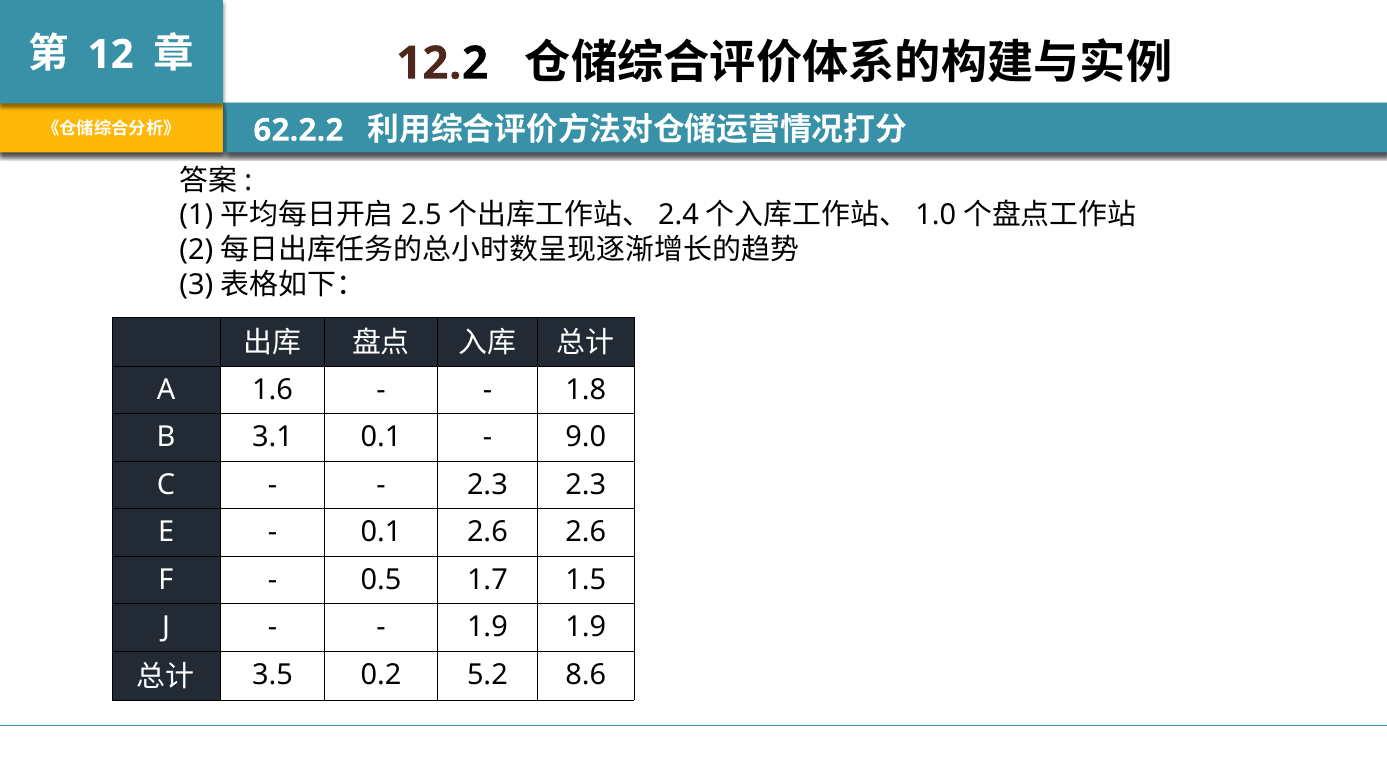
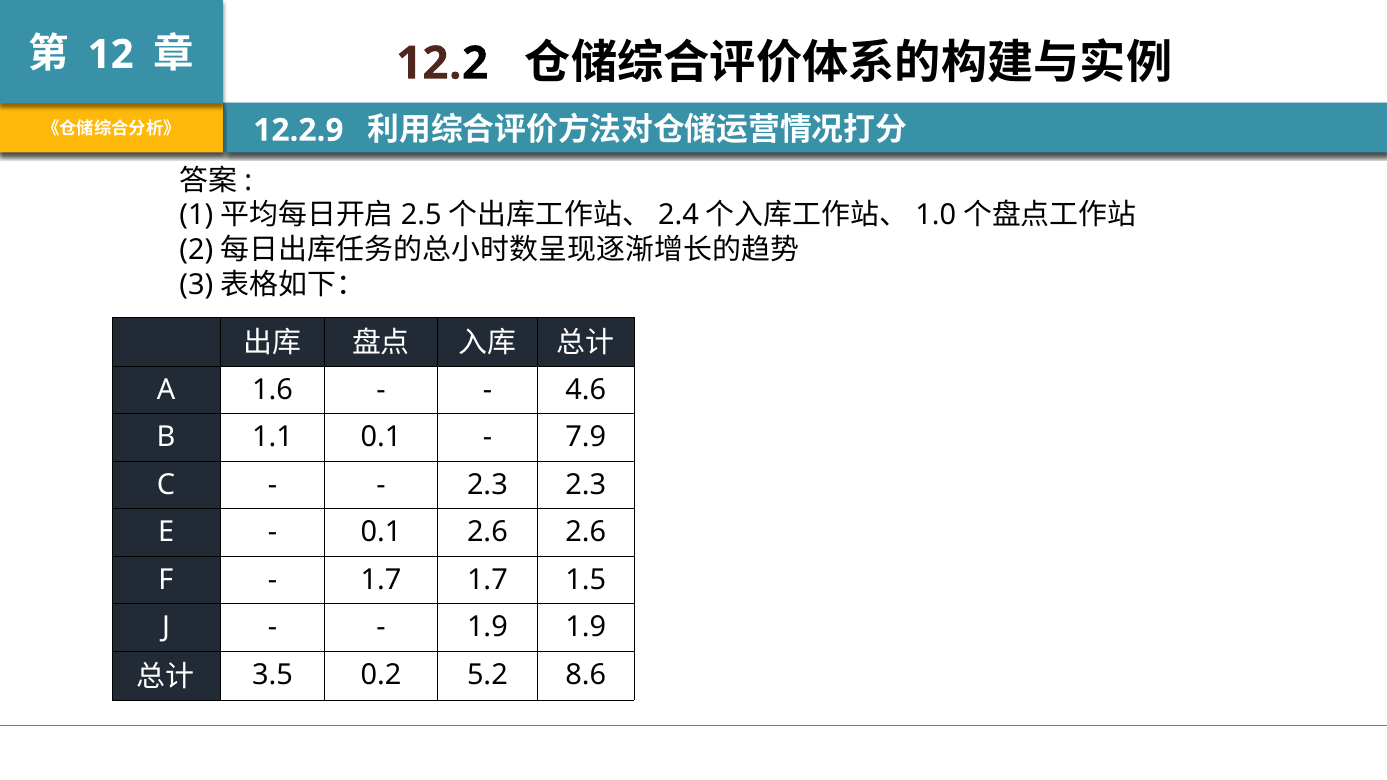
62.2.2: 62.2.2 -> 12.2.9 (298, 130)
1.8: 1.8 -> 4.6 (586, 390)
3.1: 3.1 -> 1.1 (272, 437)
9.0: 9.0 -> 7.9 (586, 437)
0.5: 0.5 -> 1.7 (381, 580)
